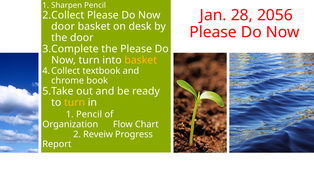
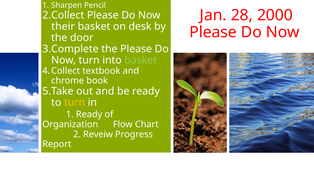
2056: 2056 -> 2000 (275, 15)
door: door -> their (63, 27)
basket colour: yellow -> light green (141, 60)
1 Pencil: Pencil -> Ready (89, 115)
